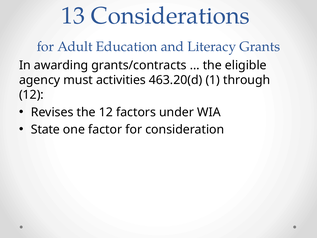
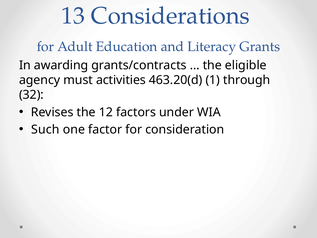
12: 12 -> 32 (31, 95)
State: State -> Such (45, 129)
